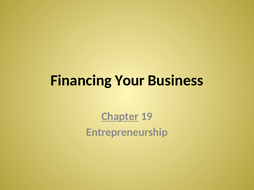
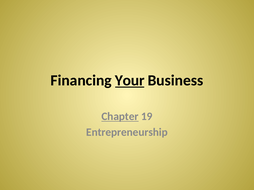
Your underline: none -> present (130, 81)
